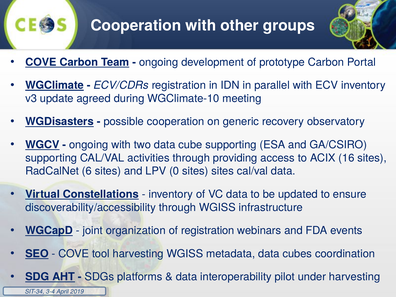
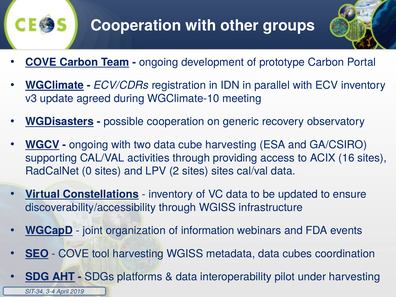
cube supporting: supporting -> harvesting (231, 145)
6: 6 -> 0 (87, 171)
0: 0 -> 2 (174, 171)
of registration: registration -> information (208, 231)
